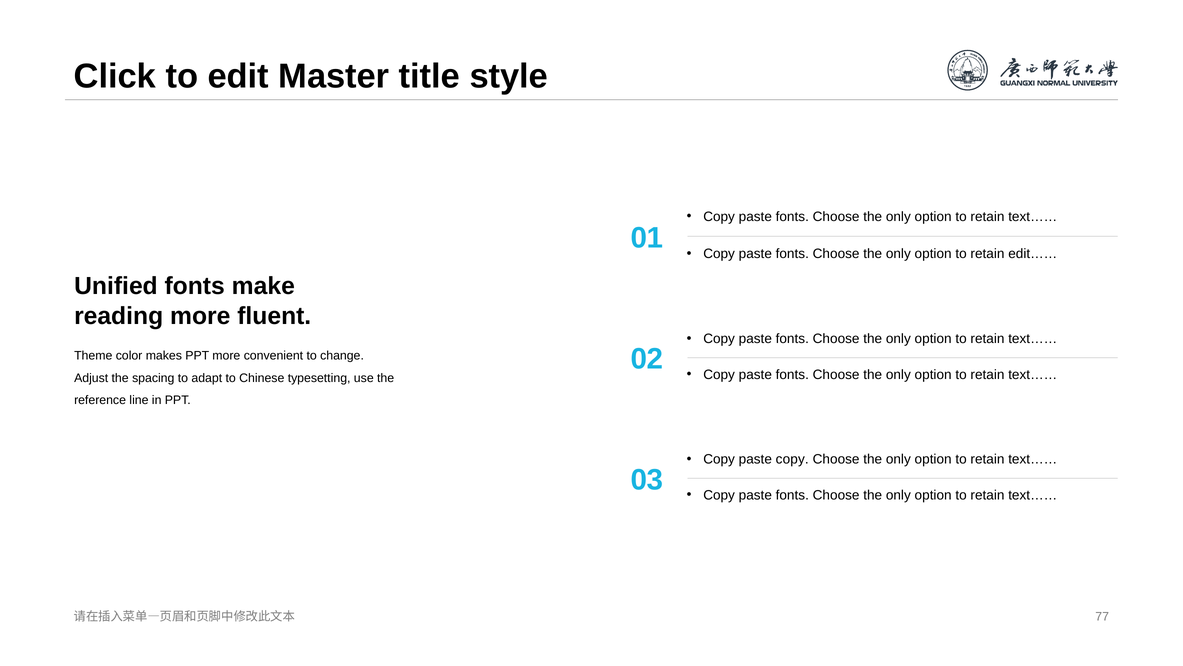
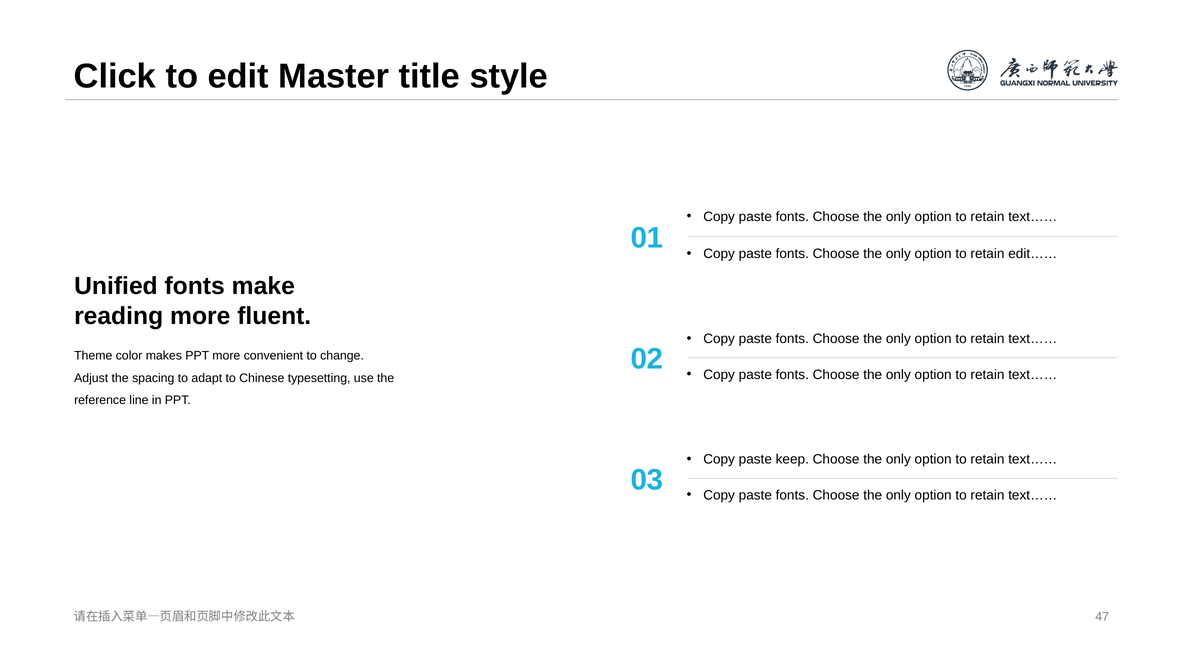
paste copy: copy -> keep (792, 459)
77: 77 -> 47 (1102, 616)
